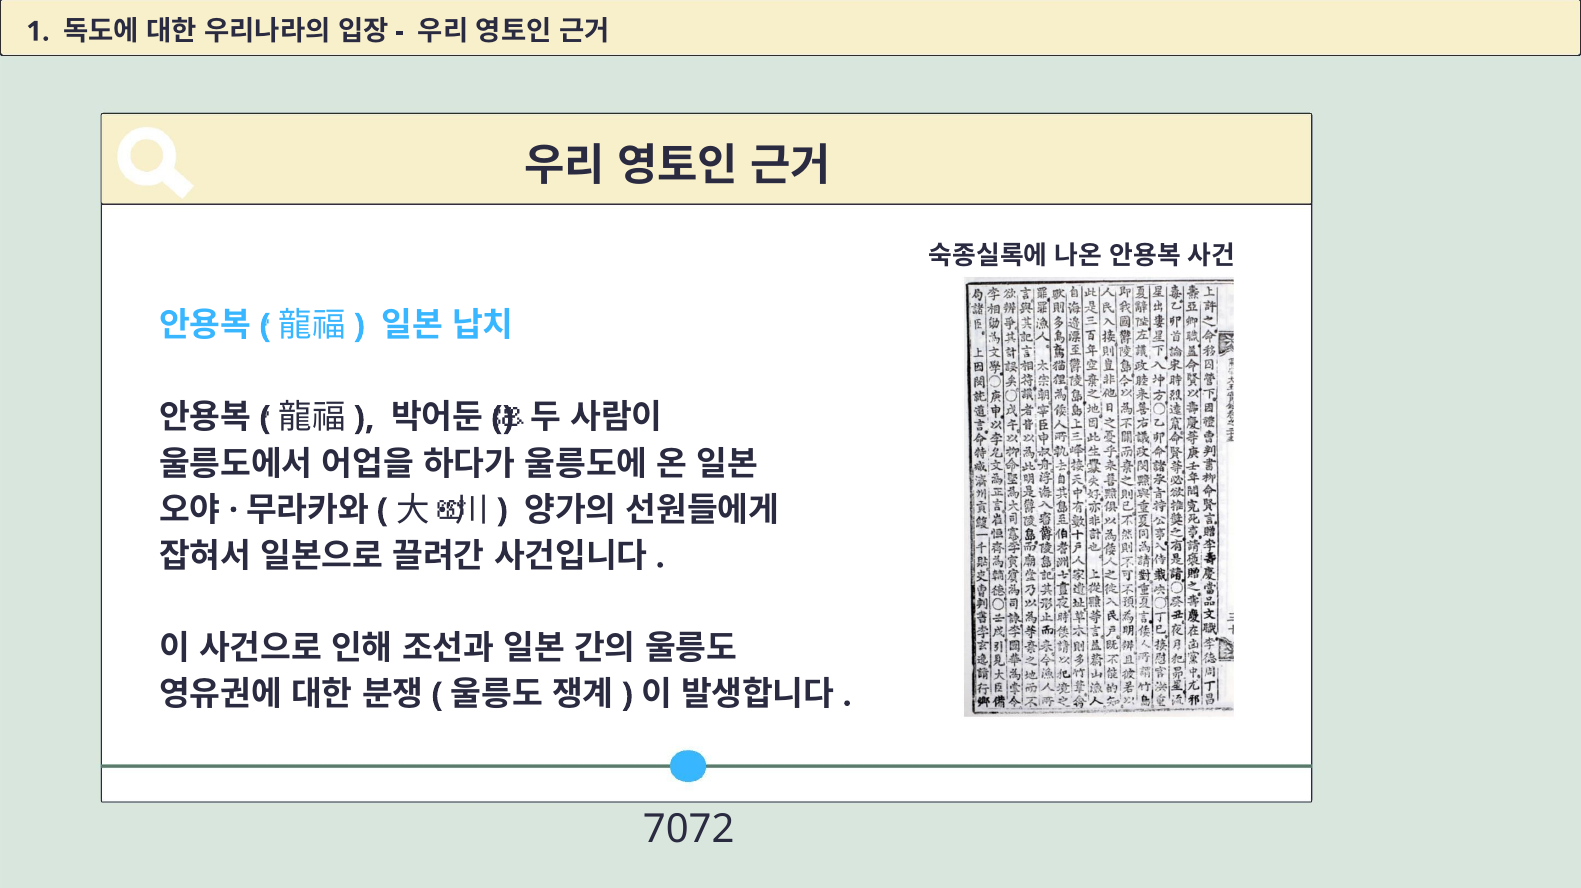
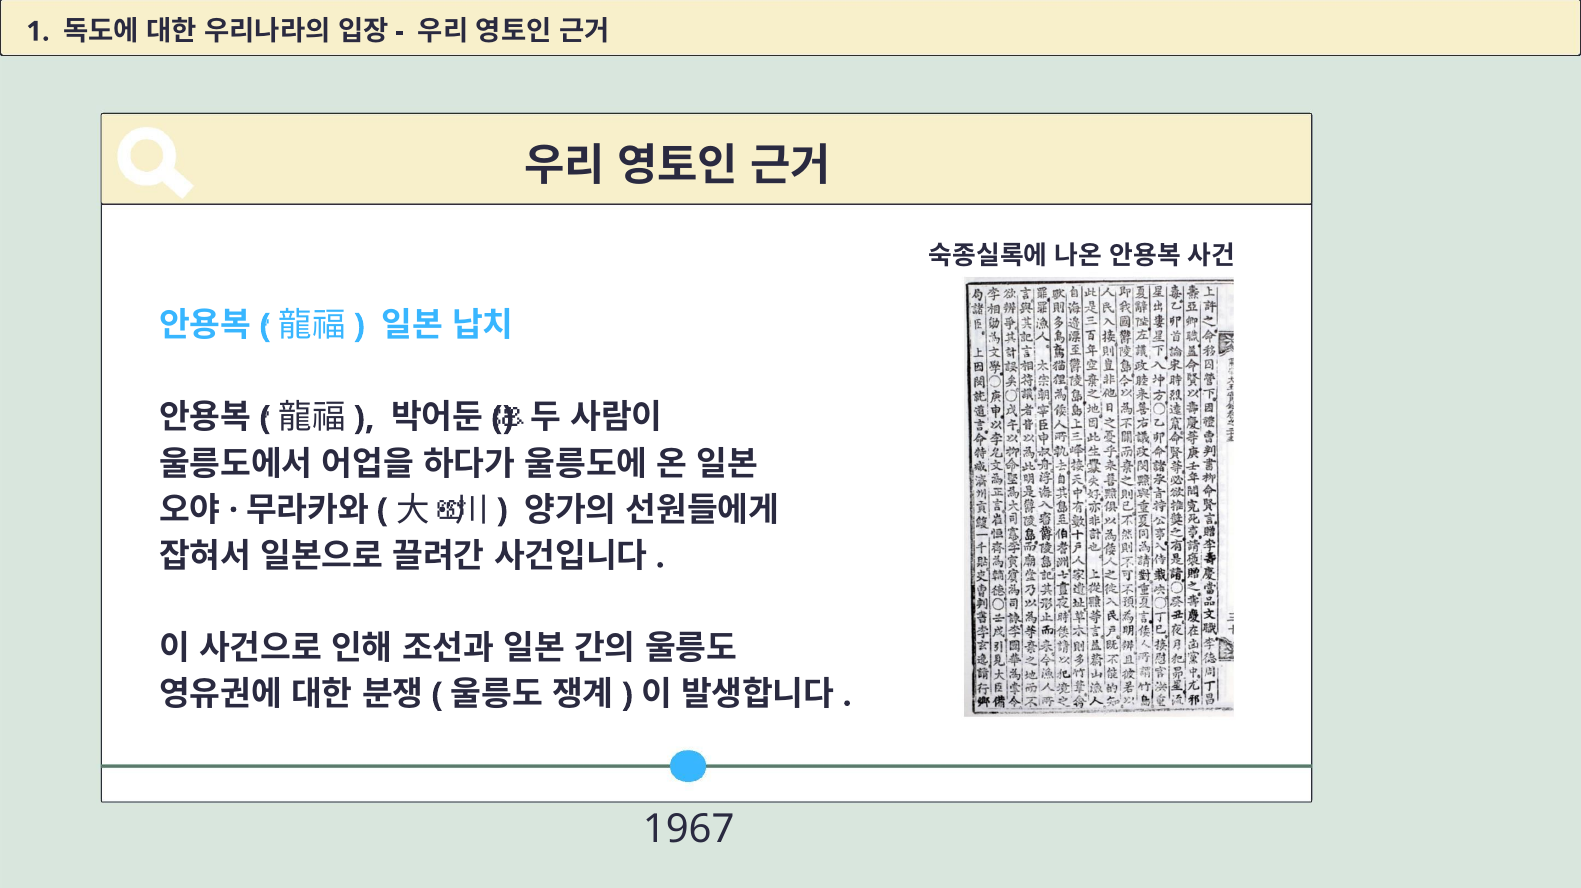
7072: 7072 -> 1967 (689, 830)
